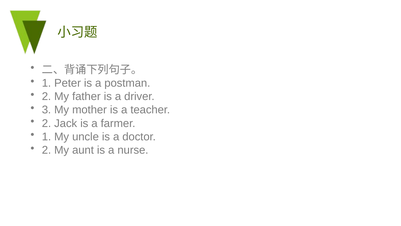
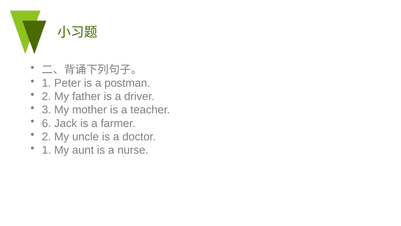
2: 2 -> 6 (46, 123)
1: 1 -> 2 (46, 136)
2: 2 -> 1 (46, 150)
